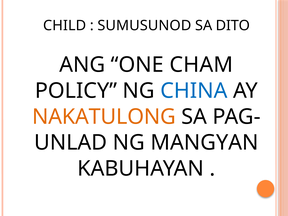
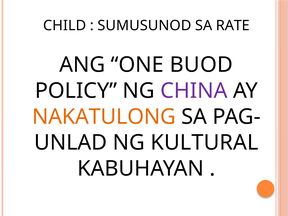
DITO: DITO -> RATE (233, 25)
CHAM: CHAM -> BUOD (201, 65)
CHINA colour: blue -> purple (194, 91)
MANGYAN: MANGYAN -> KULTURAL (204, 143)
